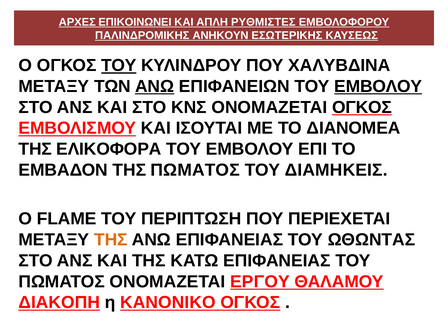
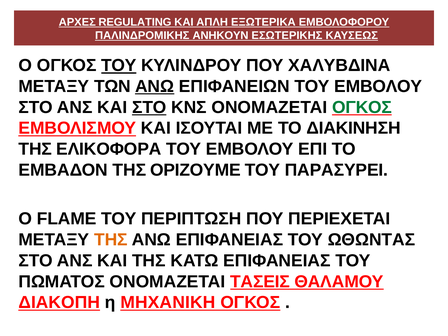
ΕΠΙΚΟΙΝΩΝΕΙ: ΕΠΙΚΟΙΝΩΝΕΙ -> REGULATING (135, 22)
ΡΥΘΜΙΣΤΕΣ: ΡΥΘΜΙΣΤΕΣ -> ΕΞΩΤΕΡΙΚΑ (263, 22)
ΕΜΒΟΛΟΥ underline: present -> none (378, 86)
ΣΤΟ underline: none -> present (149, 107)
ΟΓΚΟΣ colour: black -> green (362, 107)
ΔΙΑΝΟΜΕΑ: ΔΙΑΝΟΜΕΑ -> ΔΙΑΚΙΝΗΣΗ (354, 128)
ΤΗΣ ΠΩΜΑΤΟΣ: ΠΩΜΑΤΟΣ -> ΟΡΙΖΟΥΜΕ (195, 170)
ΔΙΑΜΗΚΕΙΣ: ΔΙΑΜΗΚΕΙΣ -> ΠΑΡΑΣΥΡΕΙ (336, 170)
ΕΡΓΟΥ: ΕΡΓΟΥ -> ΤΑΣΕΙΣ (260, 282)
ΚΑΝΟΝΙΚΟ: ΚΑΝΟΝΙΚΟ -> ΜΗΧΑΝΙΚΗ (168, 303)
